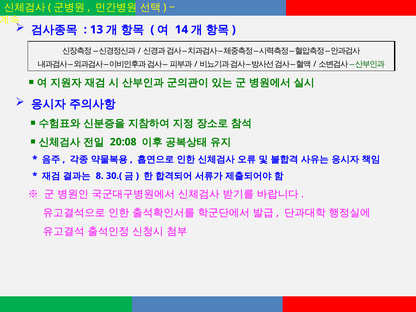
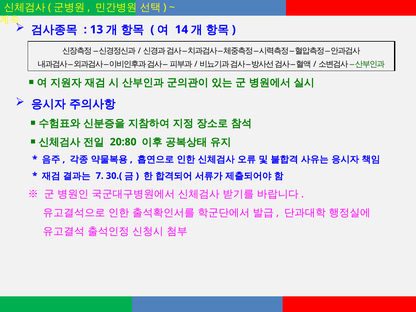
20:08: 20:08 -> 20:80 (123, 142)
8: 8 -> 7 (100, 176)
